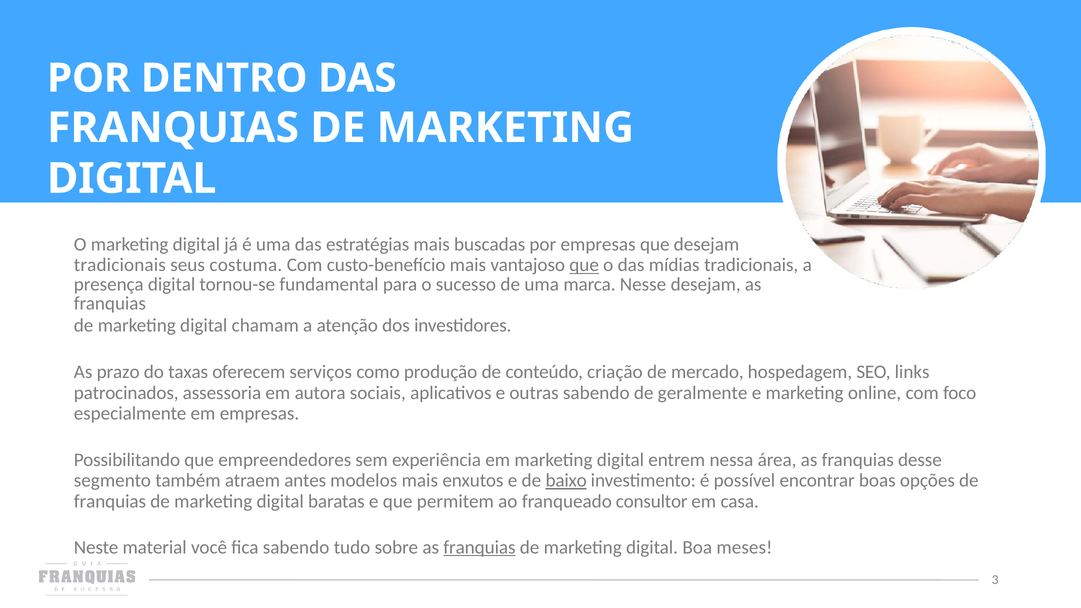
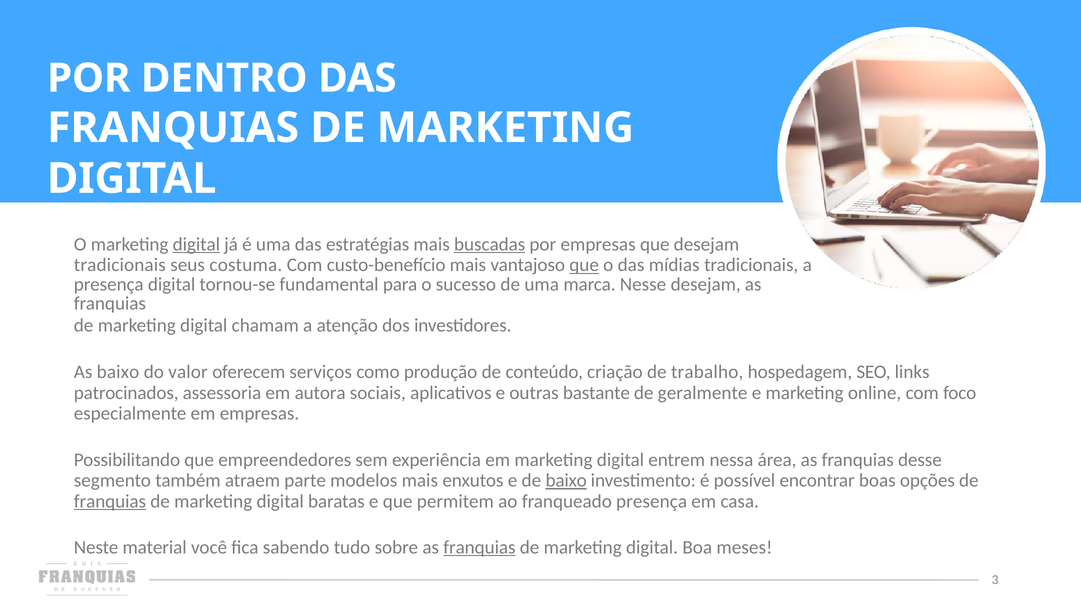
digital underline: none -> present (196, 244)
buscadas underline: none -> present (490, 244)
As prazo: prazo -> baixo (118, 372)
taxas: taxas -> valor (188, 372)
mercado: mercado -> trabalho (707, 372)
outras sabendo: sabendo -> bastante (596, 393)
antes: antes -> parte (305, 481)
franquias underline: none -> present (110, 501)
franqueado consultor: consultor -> presença (652, 501)
